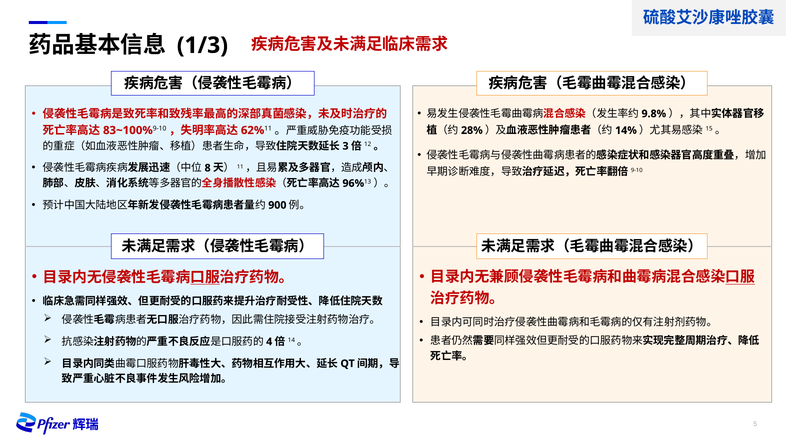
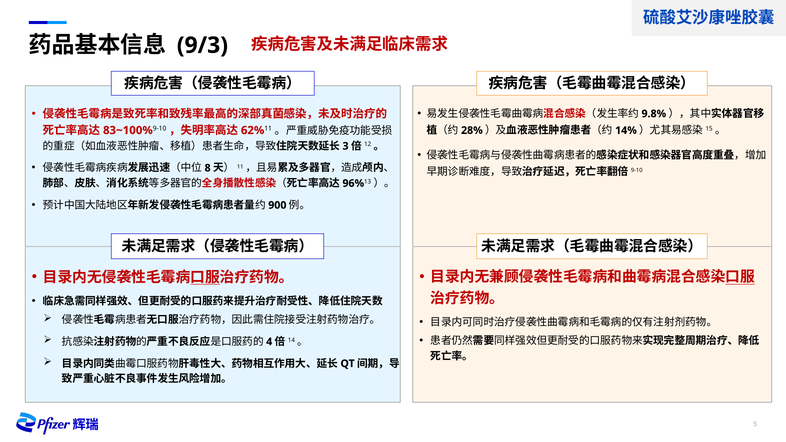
1/3: 1/3 -> 9/3 (202, 45)
